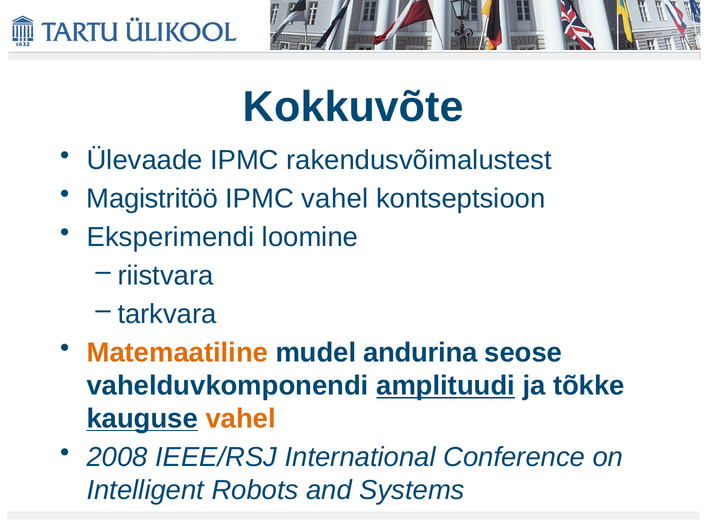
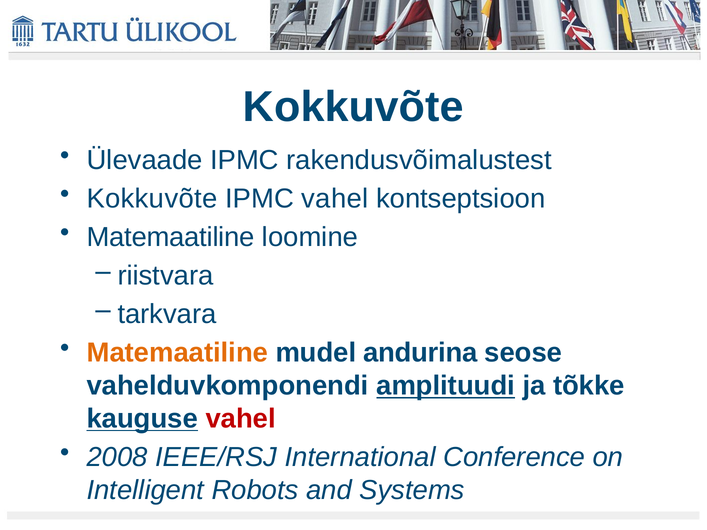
Magistritöö: Magistritöö -> Kokkuvõte (152, 199)
Eksperimendi: Eksperimendi -> Matemaatiline (171, 237)
vahel colour: orange -> red (241, 419)
